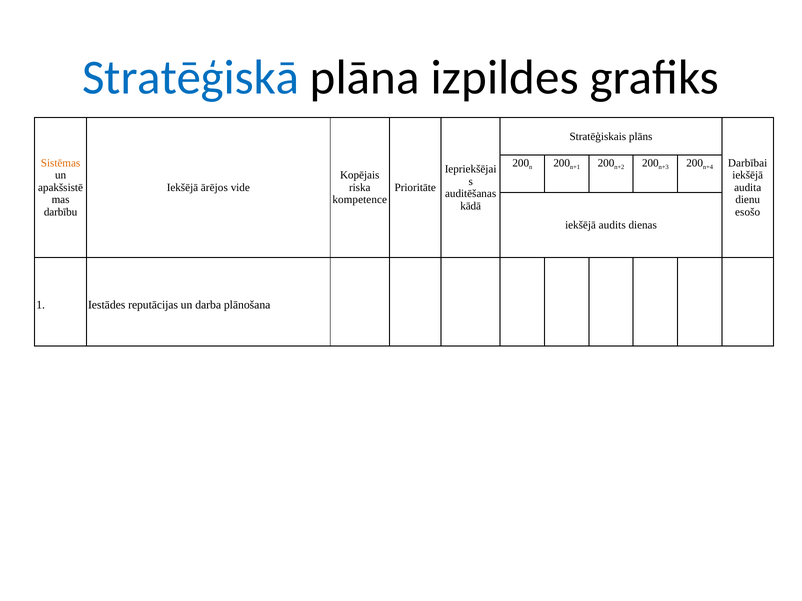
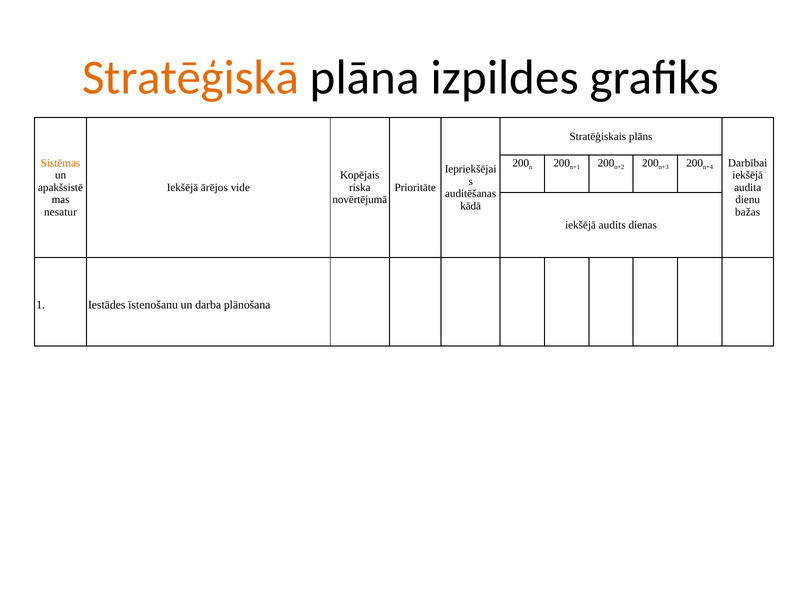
Stratēģiskā colour: blue -> orange (191, 78)
kompetence: kompetence -> novērtējumā (360, 200)
darbību: darbību -> nesatur (60, 212)
esošo: esošo -> bažas (748, 212)
reputācijas: reputācijas -> īstenošanu (153, 305)
